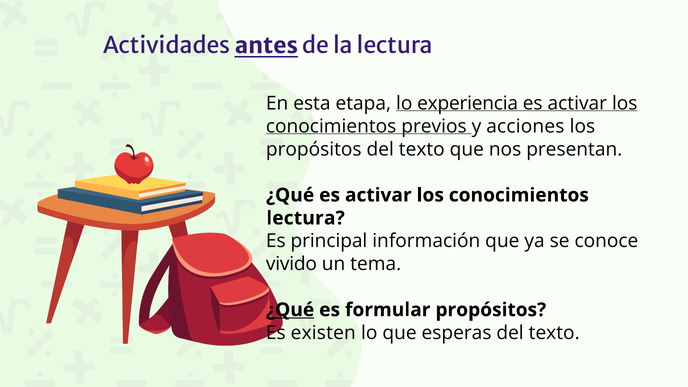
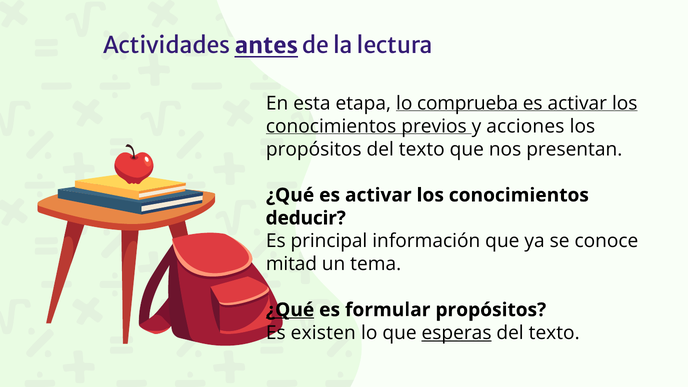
experiencia: experiencia -> comprueba (468, 103)
lectura: lectura -> deducir (306, 218)
vivido: vivido -> mitad (291, 264)
esperas underline: none -> present (457, 333)
